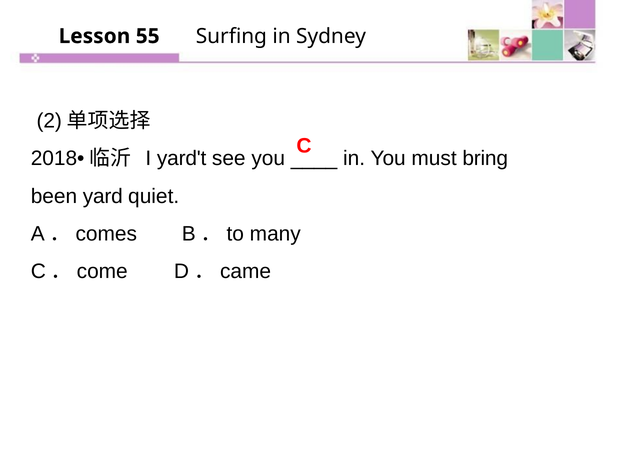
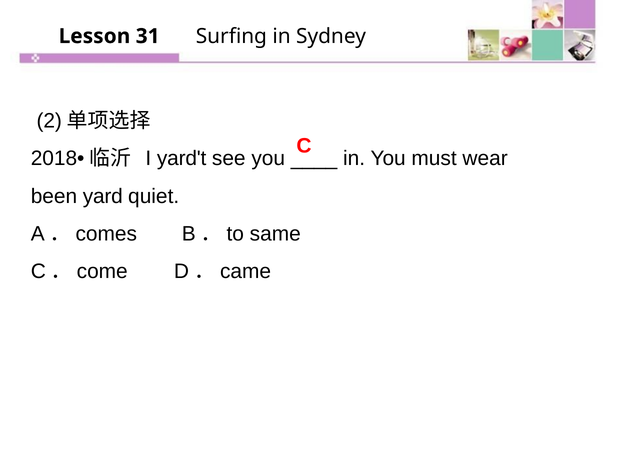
55: 55 -> 31 (148, 36)
bring: bring -> wear (485, 158)
many: many -> same (275, 234)
